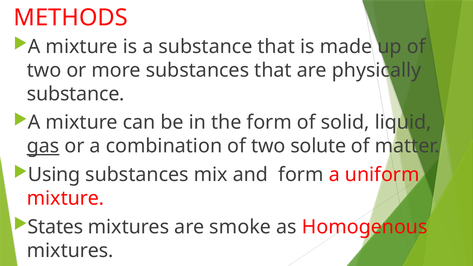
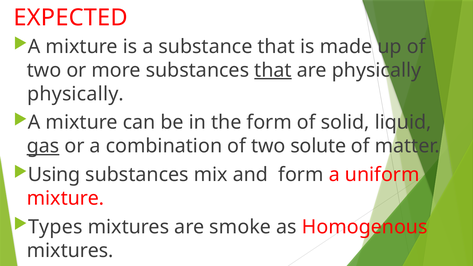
METHODS: METHODS -> EXPECTED (71, 18)
that underline: none -> present (273, 70)
substance: substance -> physically (76, 94)
States: States -> Types (55, 227)
